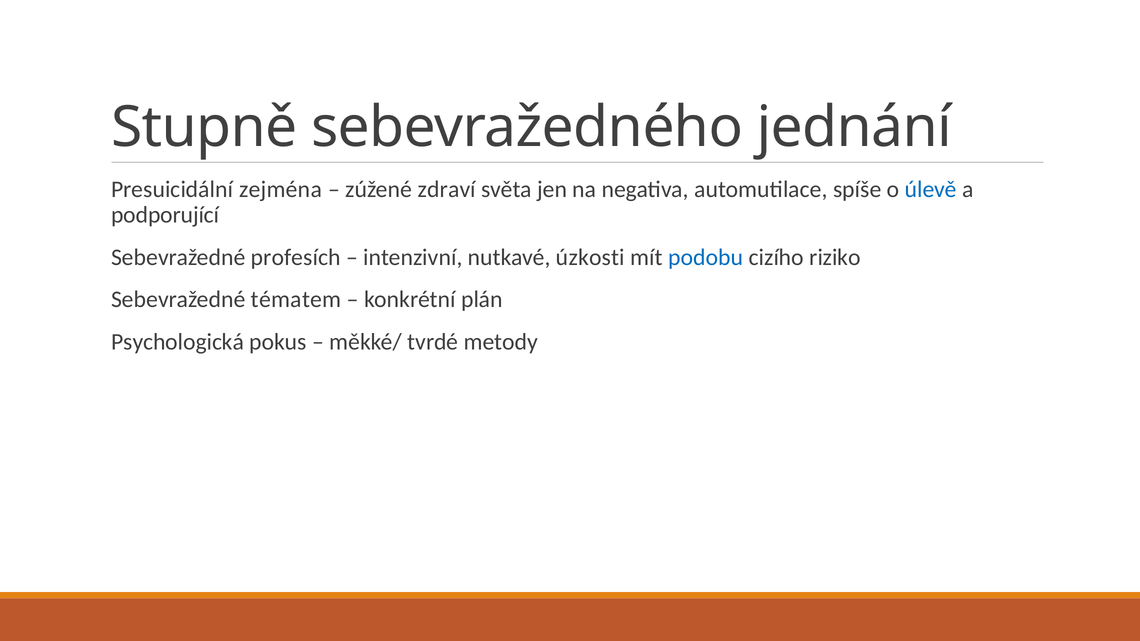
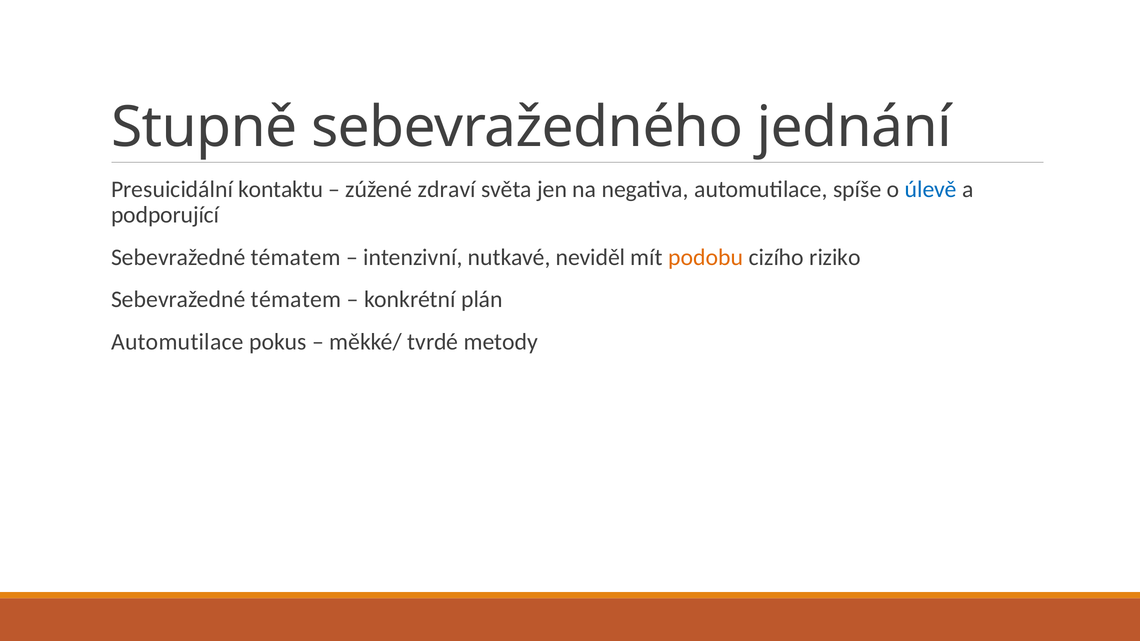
zejména: zejména -> kontaktu (281, 190)
profesích: profesích -> tématem (296, 257)
úzkosti: úzkosti -> neviděl (591, 257)
podobu colour: blue -> orange (706, 257)
Psychologická: Psychologická -> Automutilace (177, 342)
